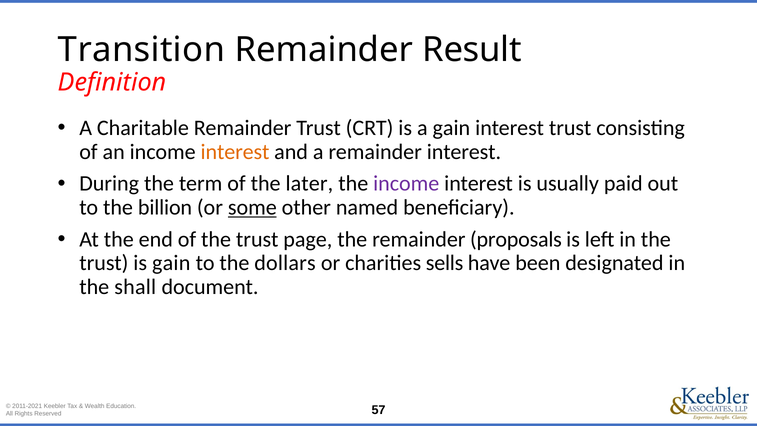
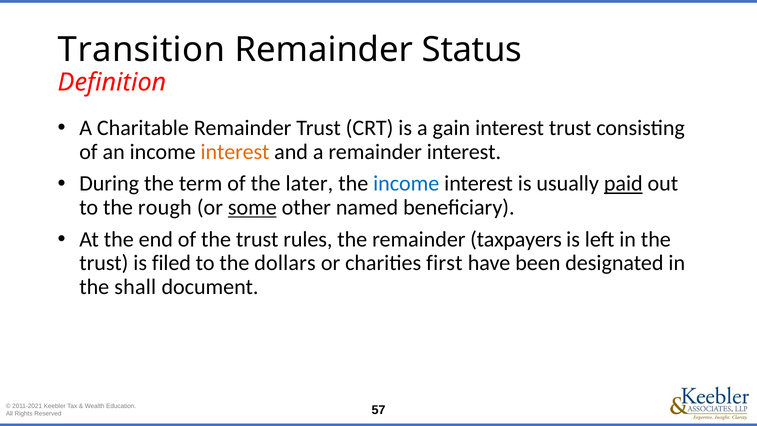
Result: Result -> Status (472, 50)
income colour: purple -> blue (406, 184)
paid underline: none -> present (623, 184)
billion: billion -> rough (165, 207)
page: page -> rules (308, 239)
proposals: proposals -> taxpayers (516, 239)
is gain: gain -> filed (171, 263)
sells: sells -> first (444, 263)
